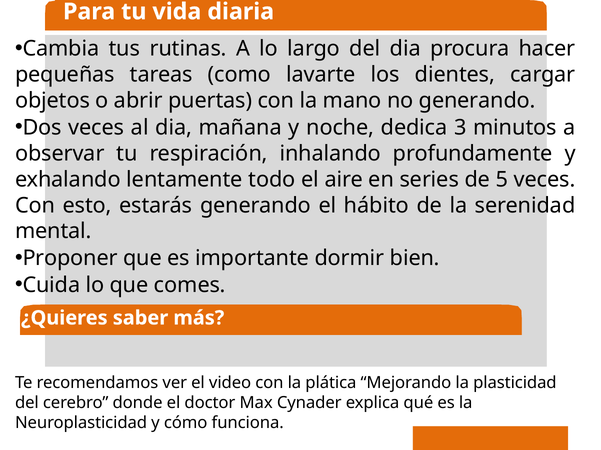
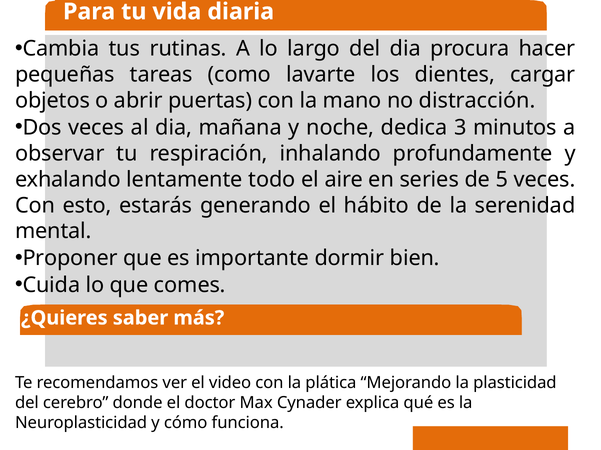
no generando: generando -> distracción (477, 101)
